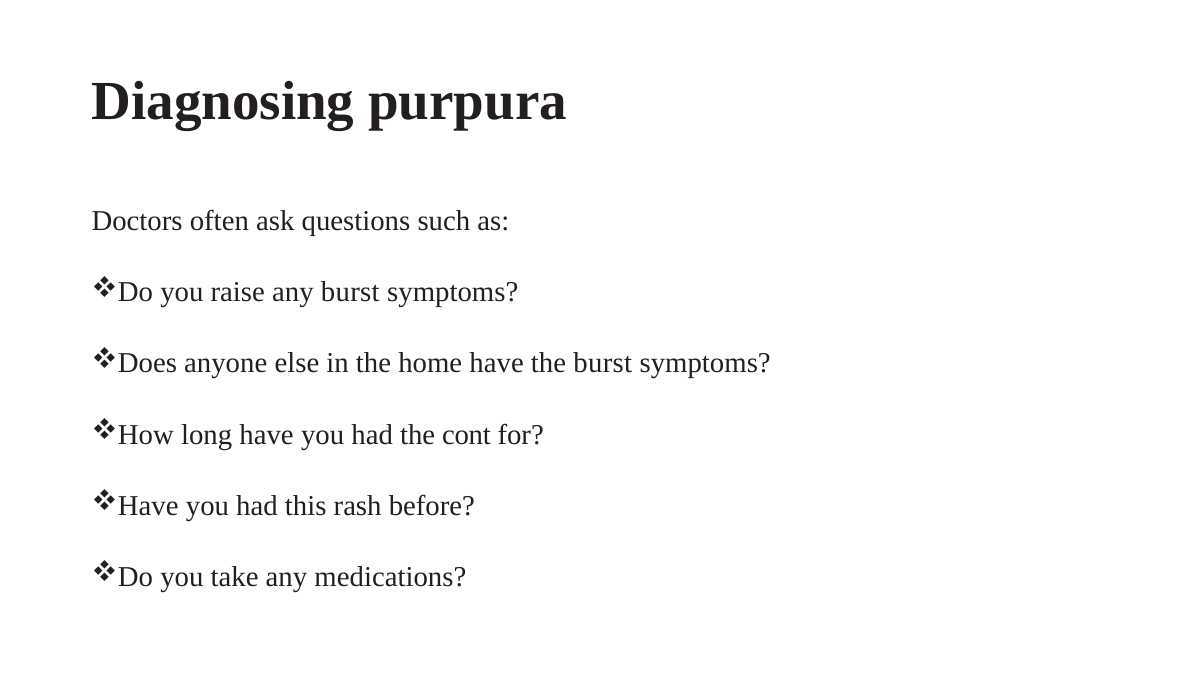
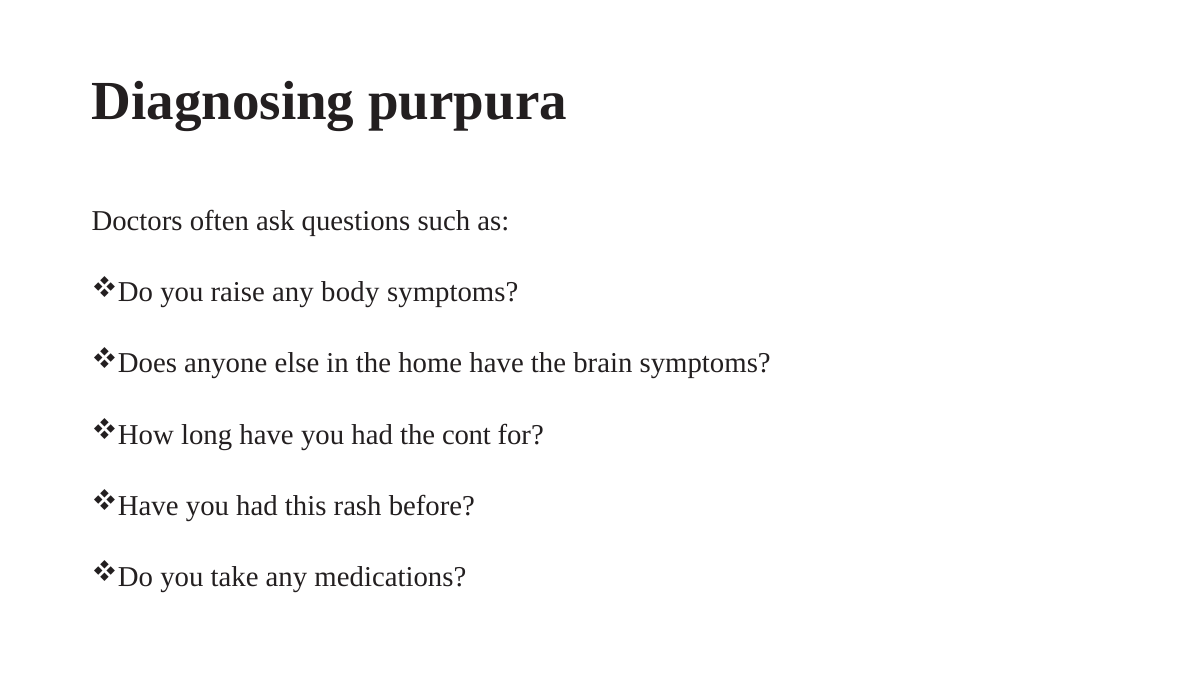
any burst: burst -> body (350, 292)
the burst: burst -> brain (603, 363)
